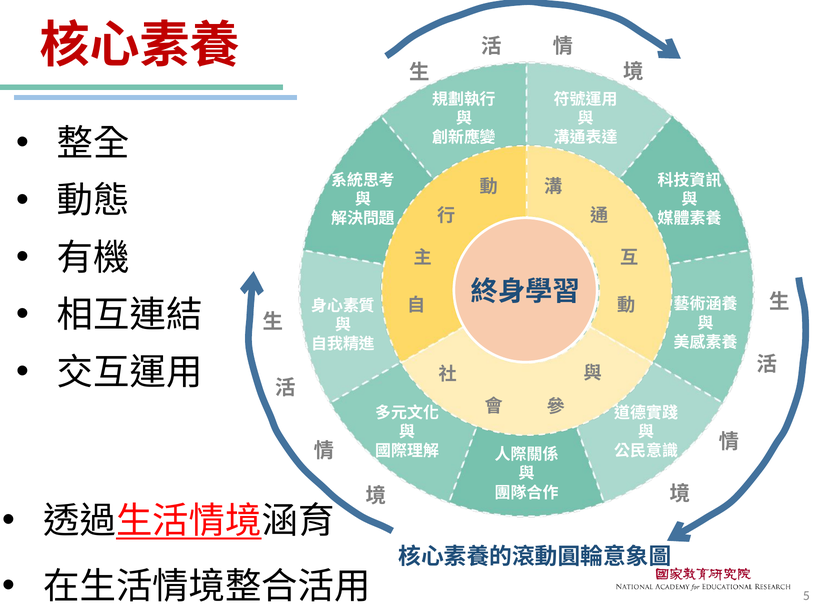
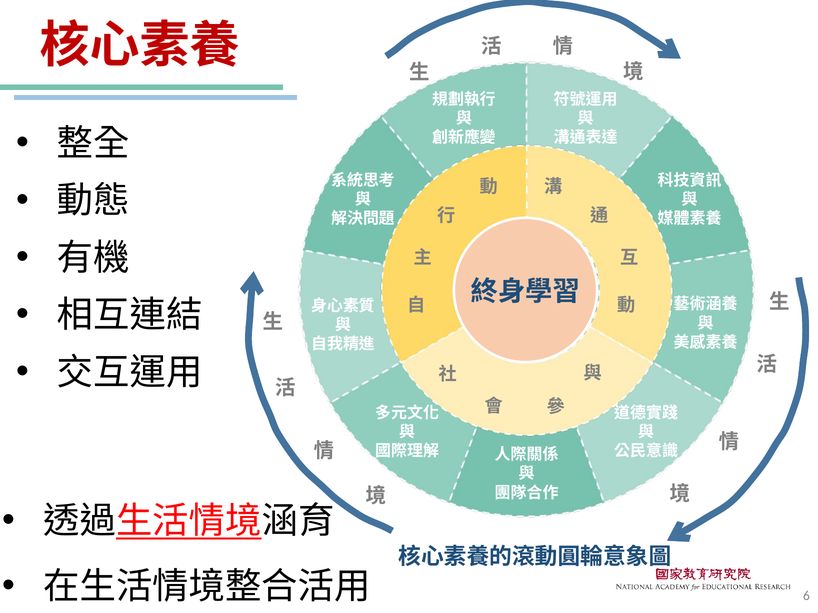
5: 5 -> 6 (806, 596)
